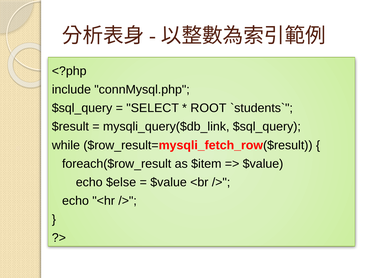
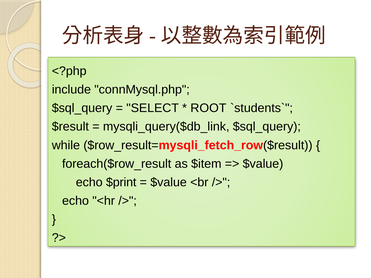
$else: $else -> $print (121, 182)
